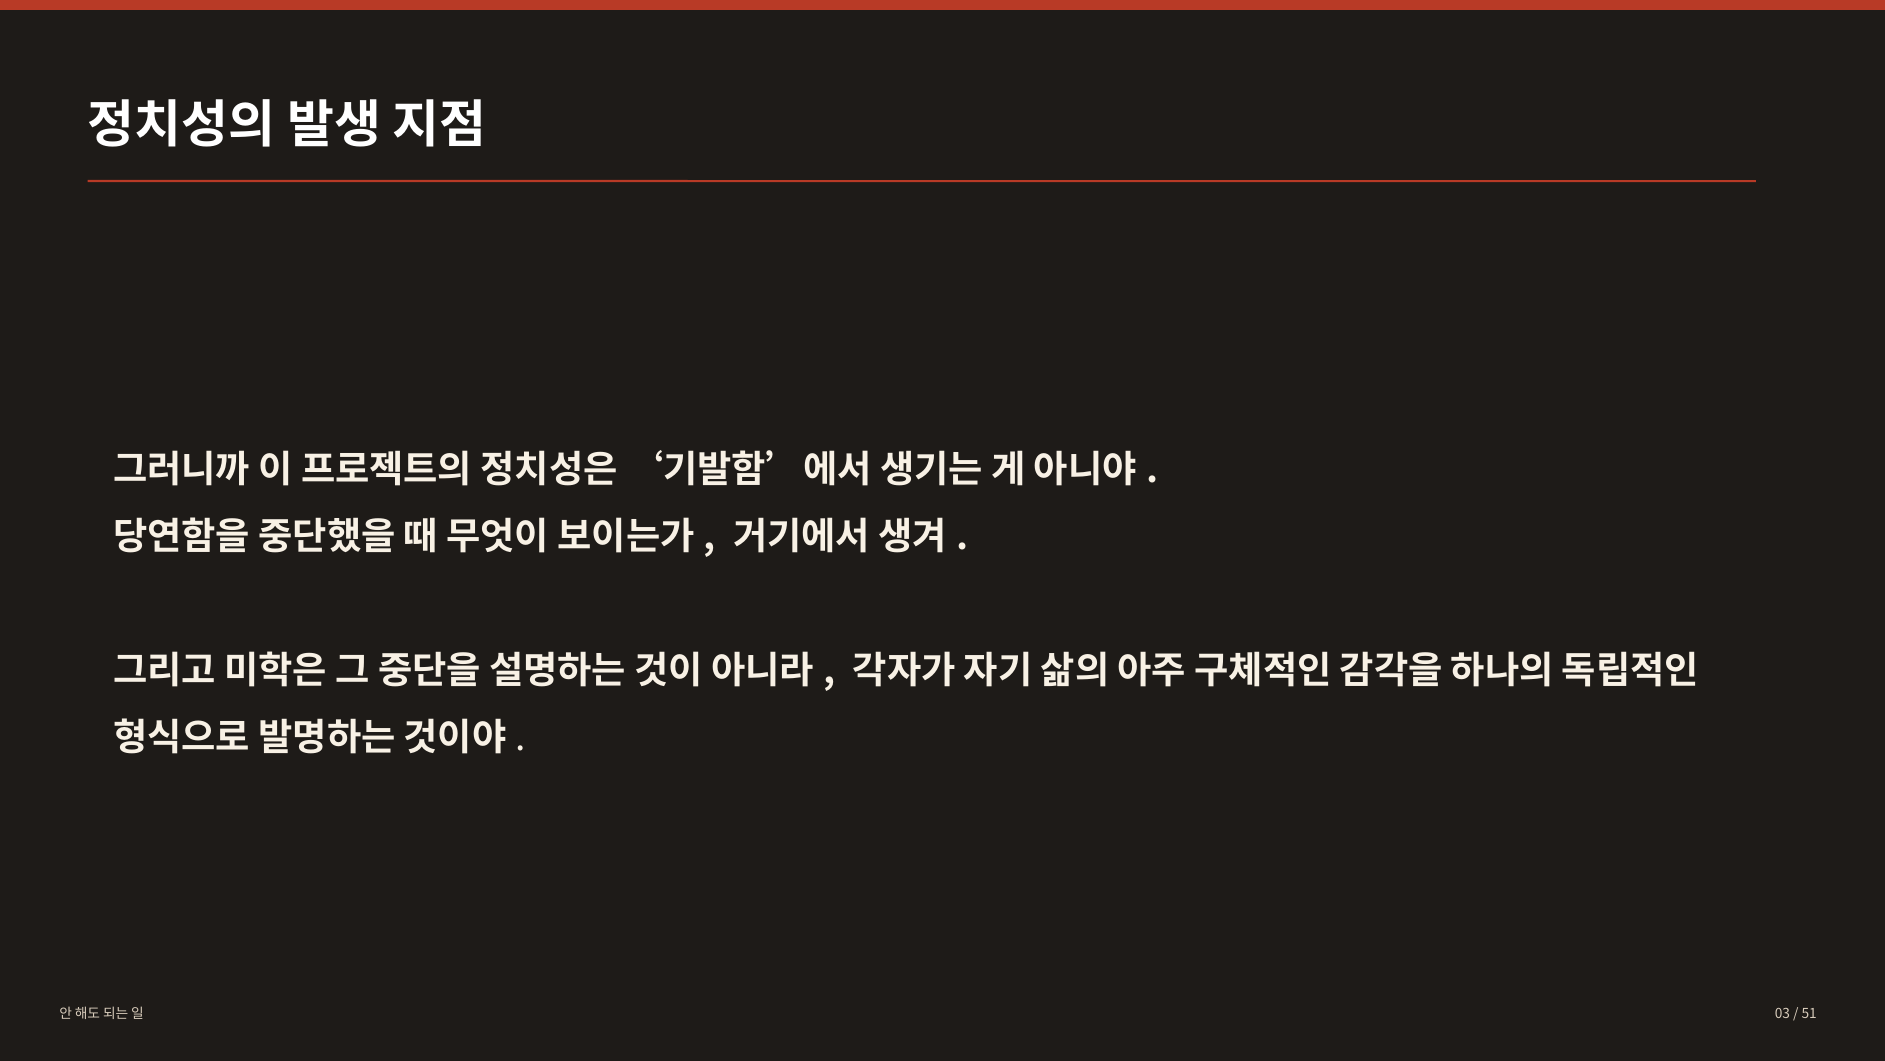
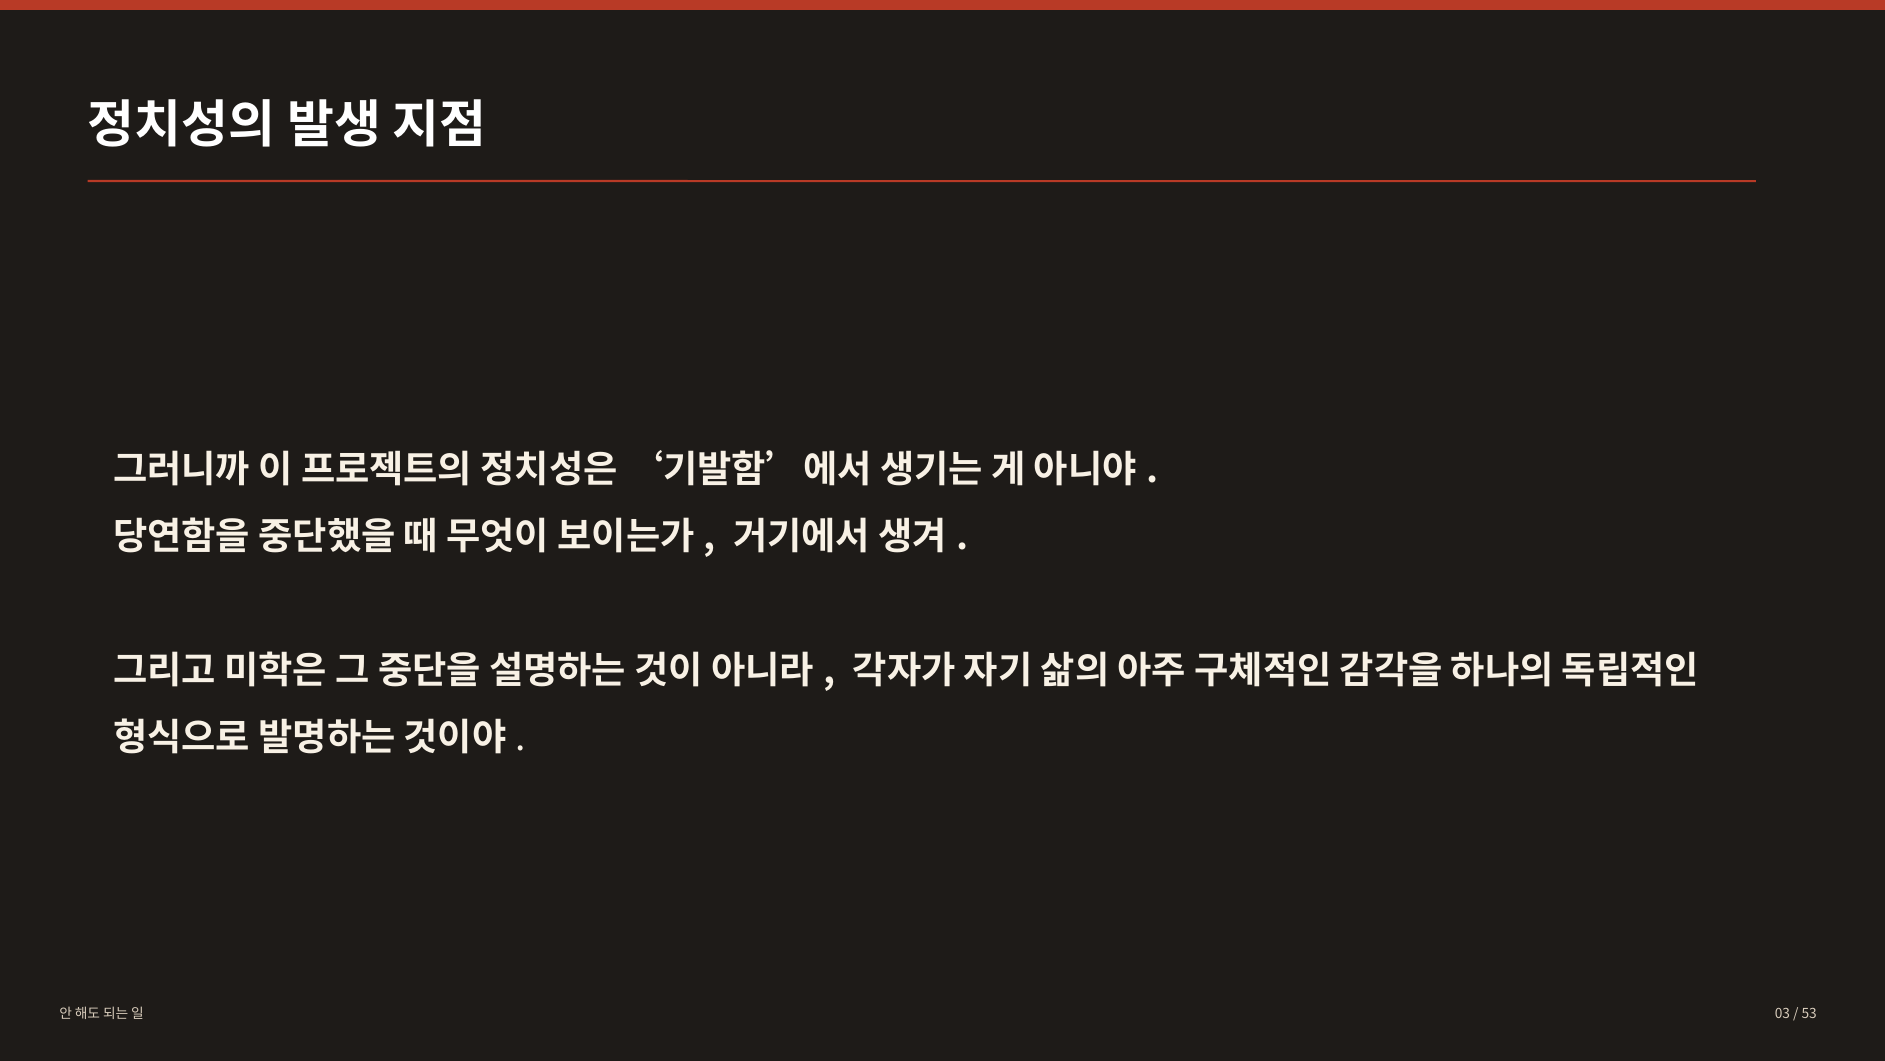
51: 51 -> 53 (1809, 1013)
